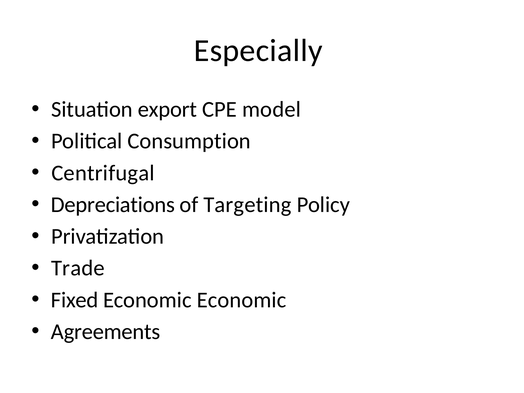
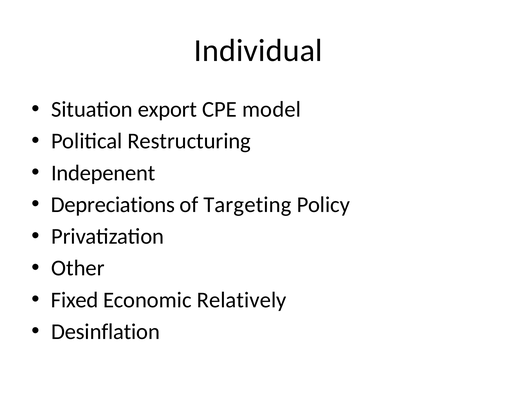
Especially: Especially -> Individual (258, 51)
Consumption: Consumption -> Restructuring (189, 141)
Centrifugal: Centrifugal -> Indepenent (103, 173)
Trade: Trade -> Other (78, 268)
Economic Economic: Economic -> Relatively (242, 300)
Agreements: Agreements -> Desinflation (106, 332)
